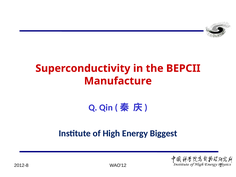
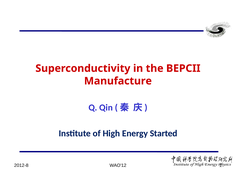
Biggest: Biggest -> Started (164, 133)
